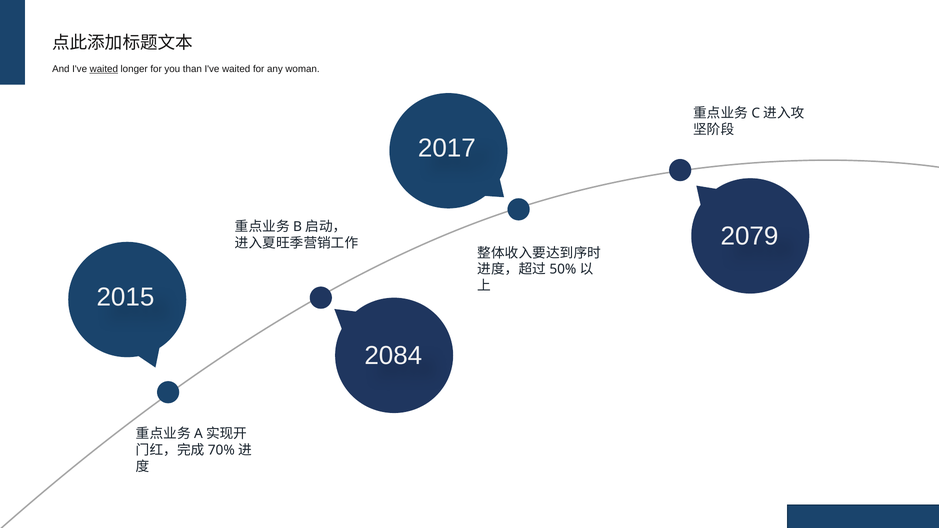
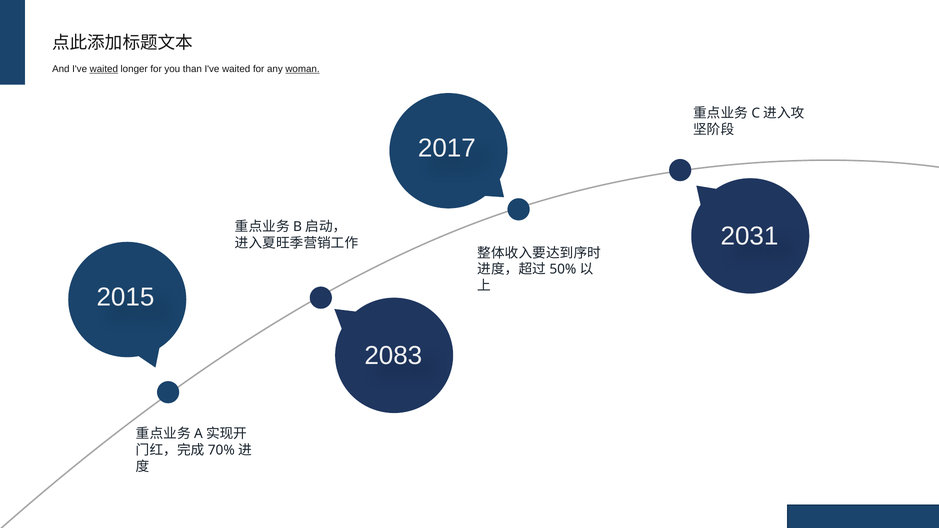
woman underline: none -> present (302, 69)
2079: 2079 -> 2031 (749, 236)
2084: 2084 -> 2083 (393, 356)
